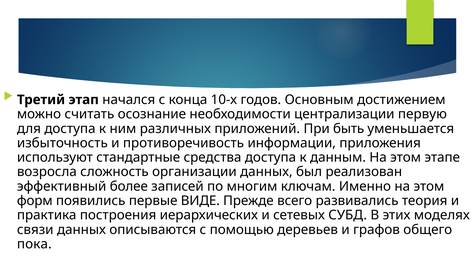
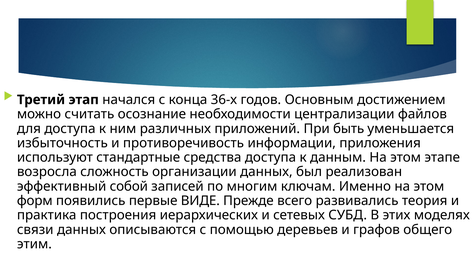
10-х: 10-х -> 36-х (224, 100)
первую: первую -> файлов (422, 114)
более: более -> собой (129, 186)
пока: пока -> этим (34, 244)
